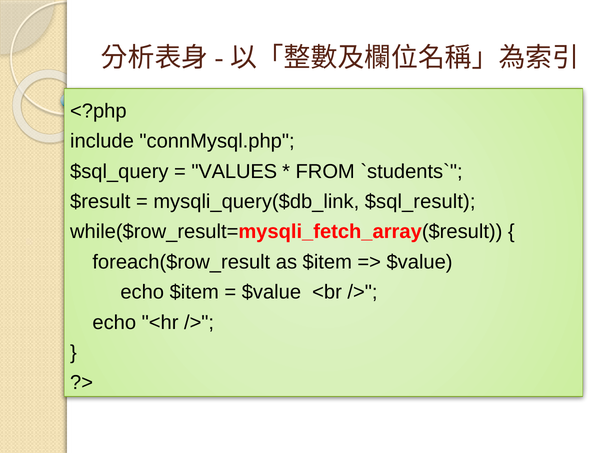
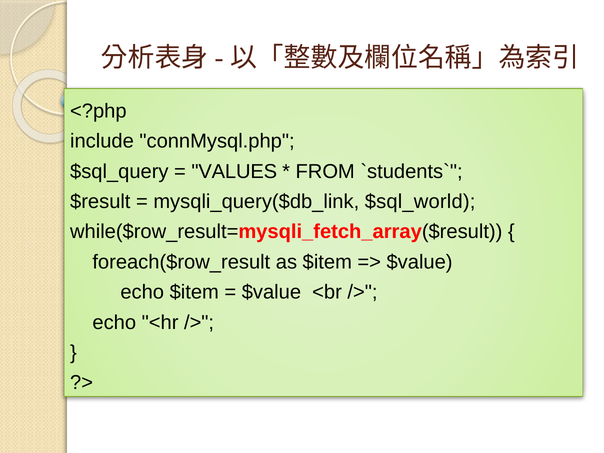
$sql_result: $sql_result -> $sql_world (420, 202)
